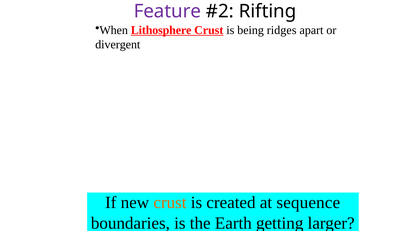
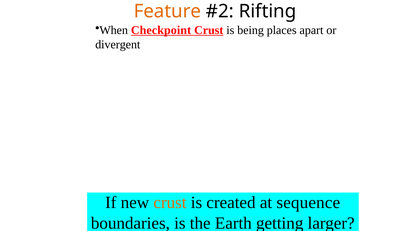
Feature colour: purple -> orange (167, 11)
Lithosphere: Lithosphere -> Checkpoint (161, 30)
ridges: ridges -> places (282, 30)
